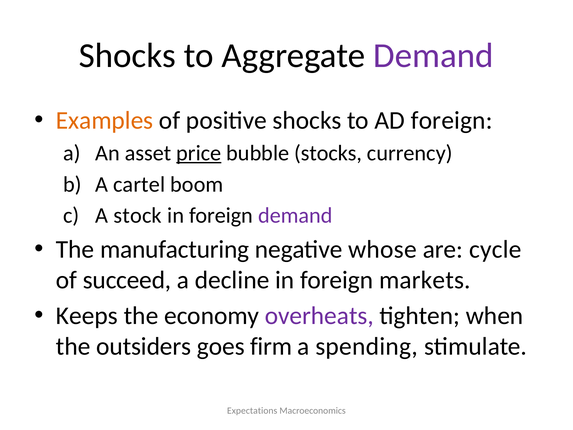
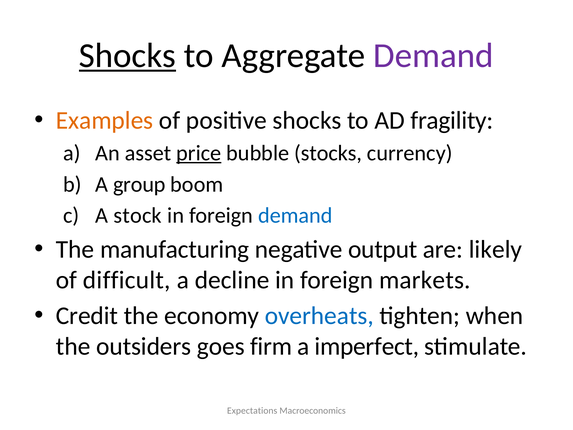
Shocks underline: none -> present (127, 55)
AD foreign: foreign -> fragility (452, 120)
cartel: cartel -> group (139, 184)
demand colour: purple -> blue (295, 215)
whose: whose -> output (383, 249)
cycle: cycle -> likely (495, 249)
succeed: succeed -> difficult (127, 280)
Keeps: Keeps -> Credit (87, 316)
overheats colour: purple -> blue (319, 316)
spending: spending -> imperfect (367, 346)
